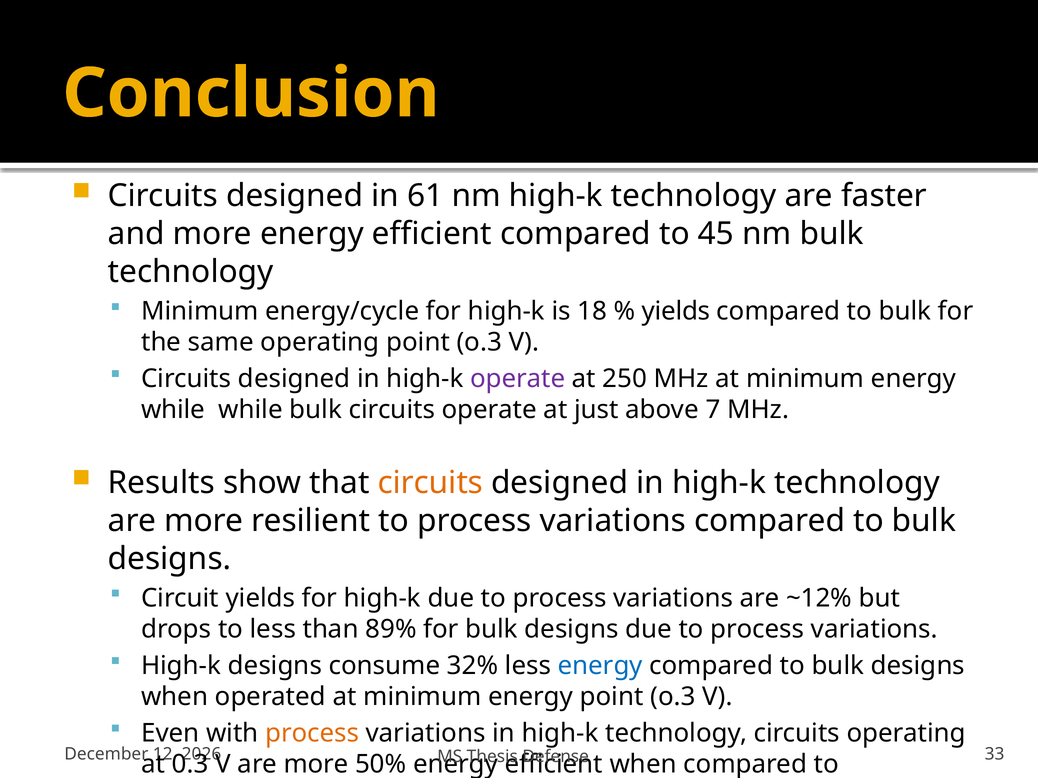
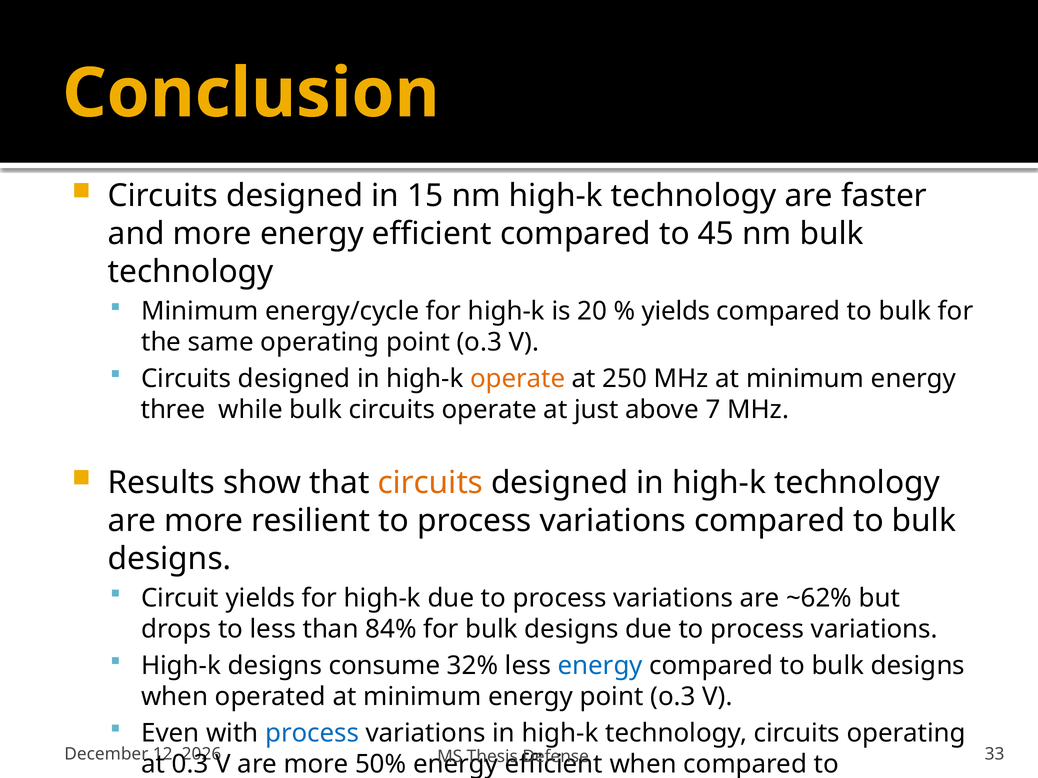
61: 61 -> 15 (425, 196)
18: 18 -> 20 (592, 311)
operate colour: purple -> orange (518, 379)
while: while -> three (173, 410)
~12%: ~12% -> ~62% (819, 599)
89%: 89% -> 84% (391, 630)
process colour: orange -> blue (312, 734)
